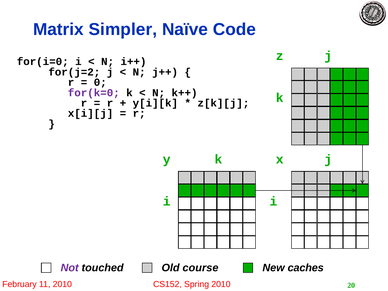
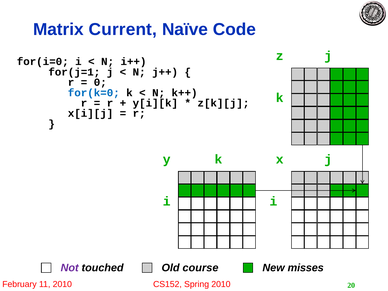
Simpler: Simpler -> Current (123, 30)
for(j=2: for(j=2 -> for(j=1 (74, 72)
for(k=0 colour: purple -> blue (94, 93)
caches: caches -> misses (306, 268)
